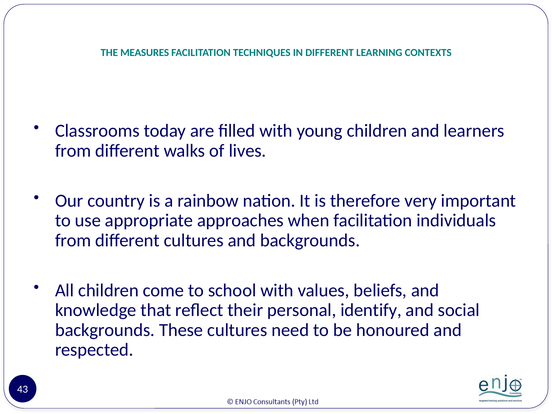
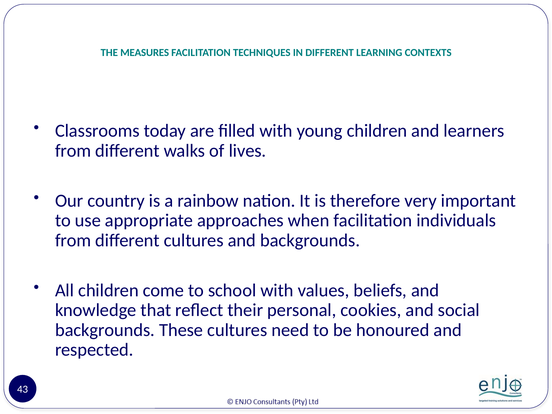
identify: identify -> cookies (371, 310)
